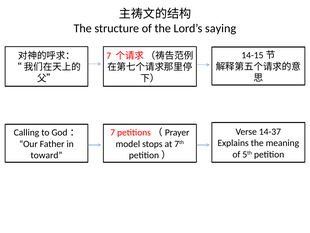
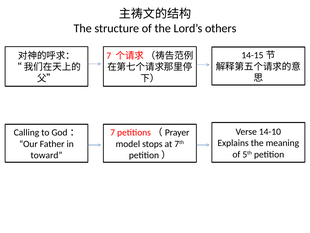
saying: saying -> others (221, 28)
14-37: 14-37 -> 14-10 (270, 131)
